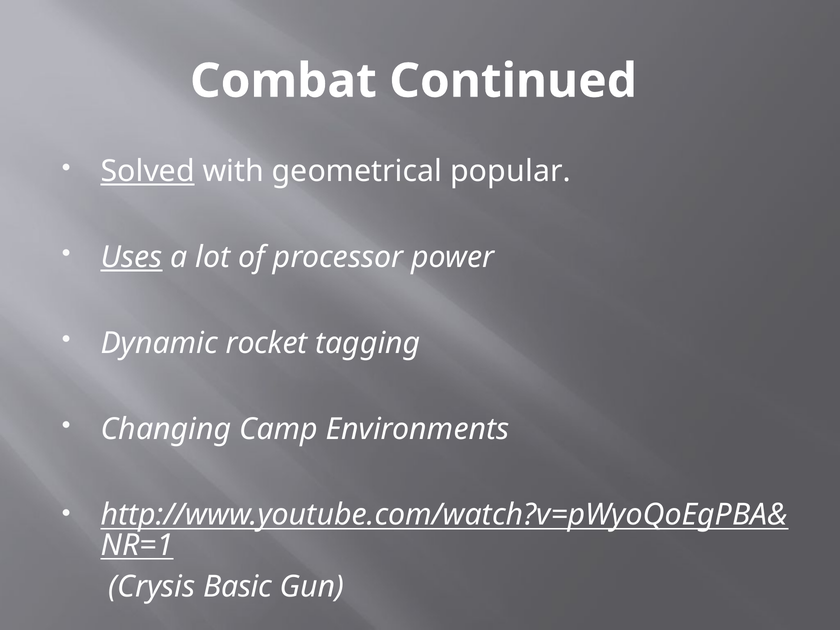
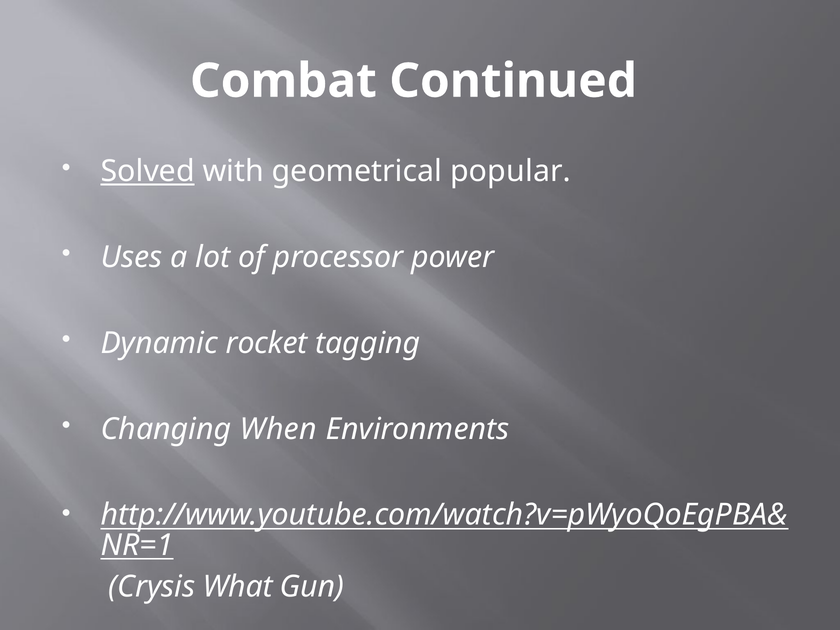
Uses underline: present -> none (132, 257)
Camp: Camp -> When (278, 429)
Basic: Basic -> What (238, 587)
